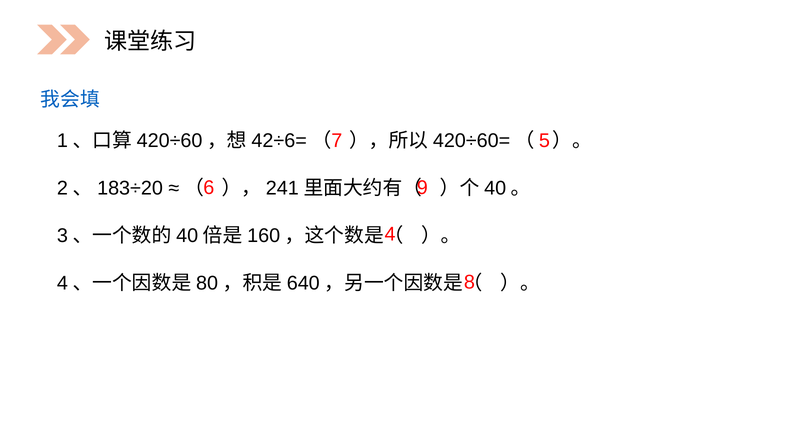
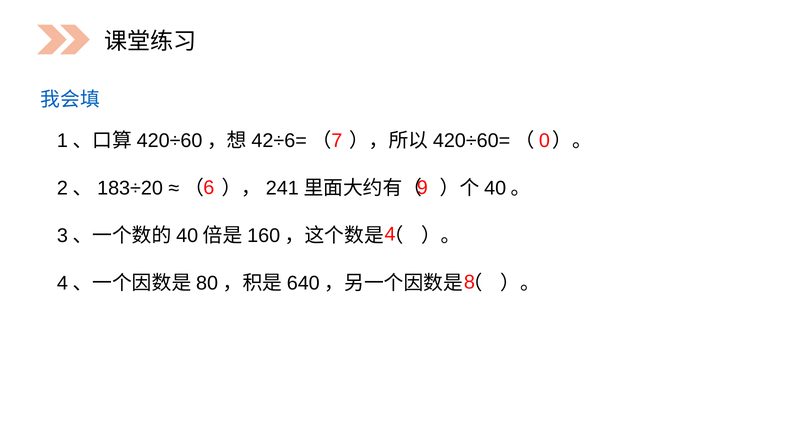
5: 5 -> 0 (544, 141)
